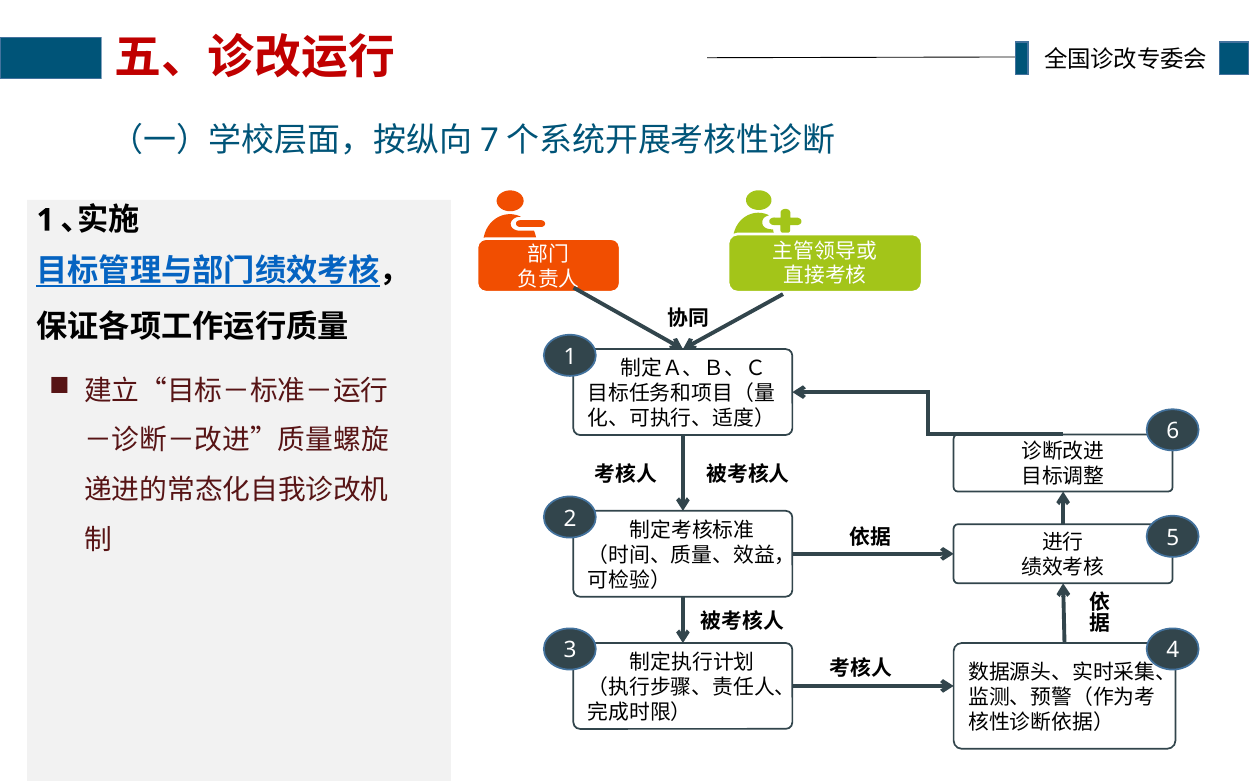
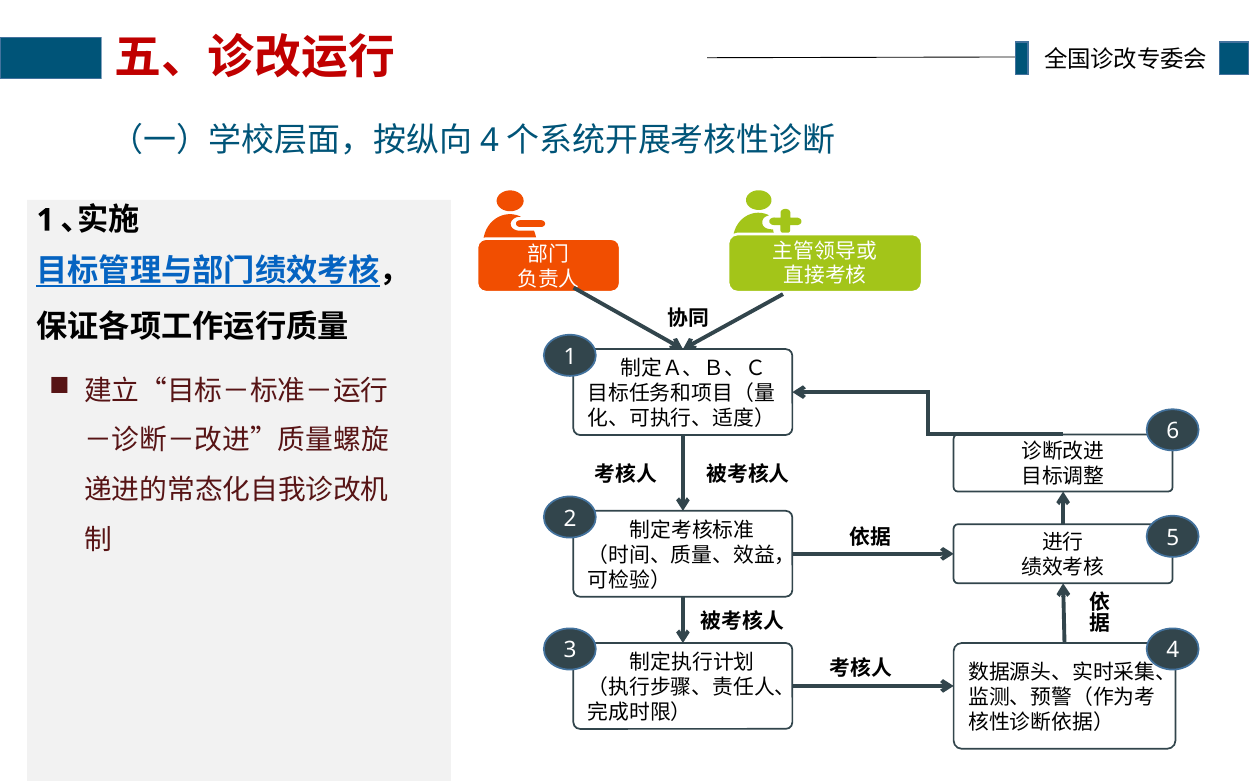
7: 7 -> 4 (489, 140)
